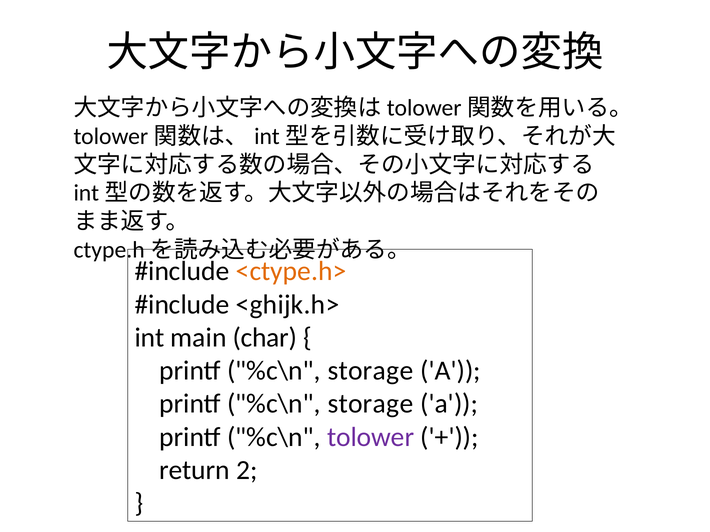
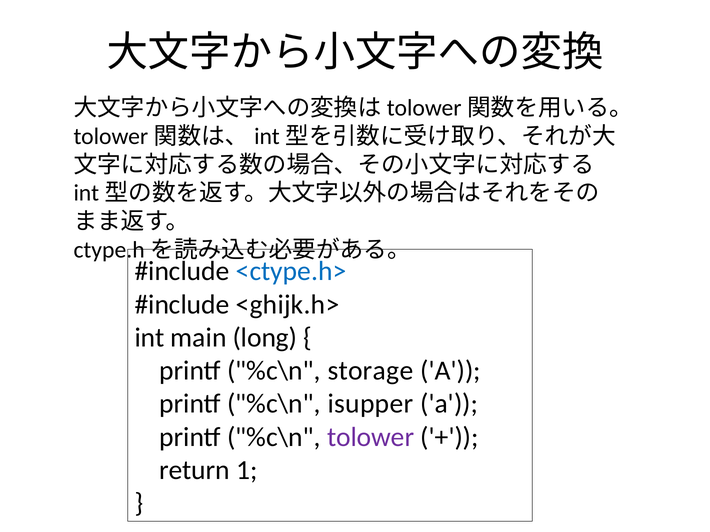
<ctype.h> colour: orange -> blue (291, 272)
char: char -> long (265, 338)
storage: storage -> isupper (370, 404)
2: 2 -> 1 (247, 471)
